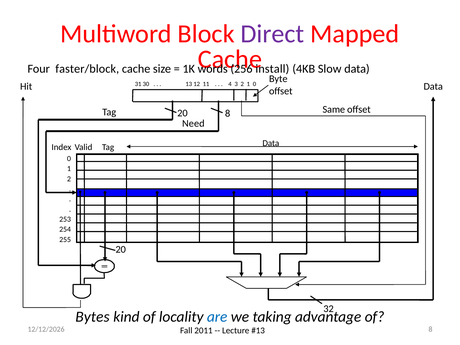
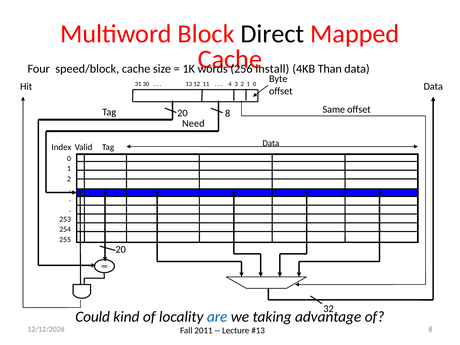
Direct colour: purple -> black (272, 34)
faster/block: faster/block -> speed/block (87, 69)
Slow: Slow -> Than (330, 69)
Bytes: Bytes -> Could (93, 317)
